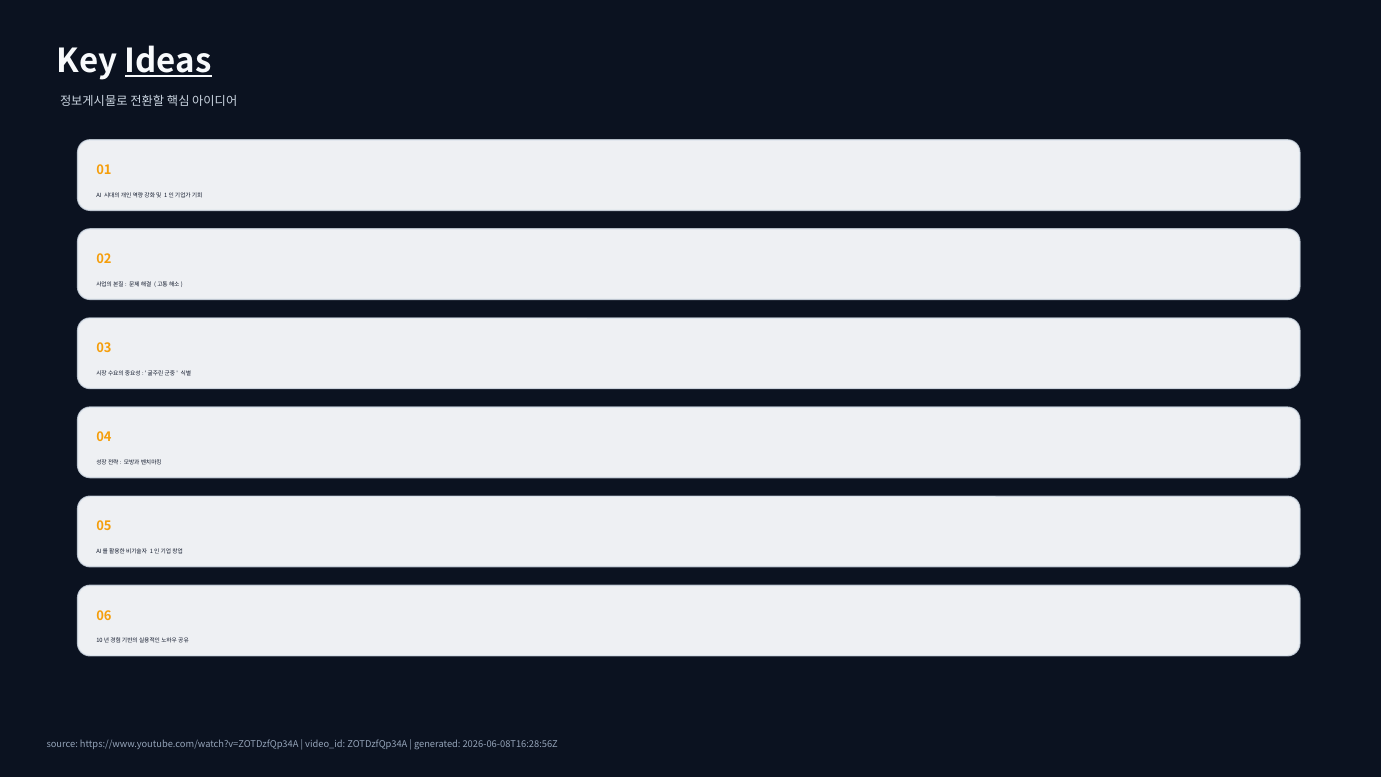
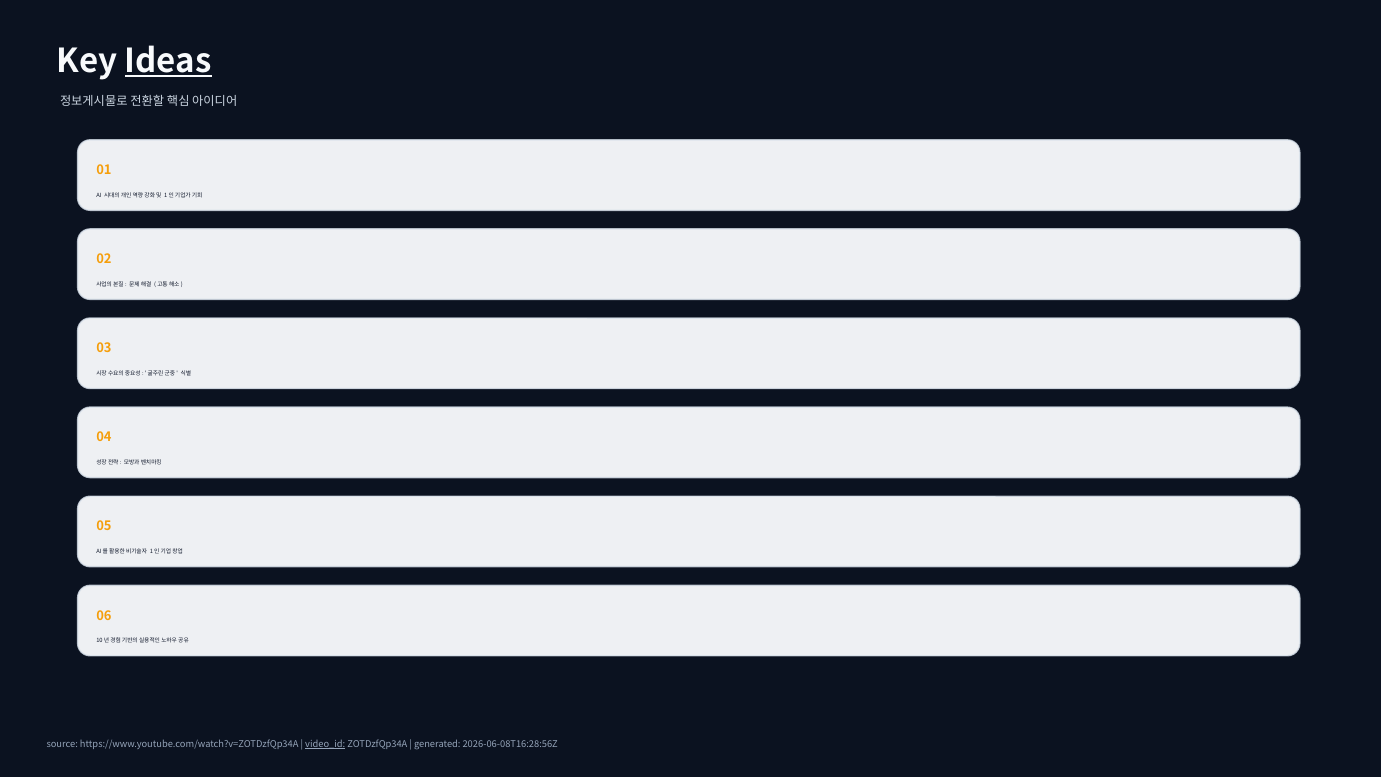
video_id underline: none -> present (325, 744)
